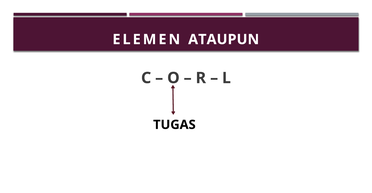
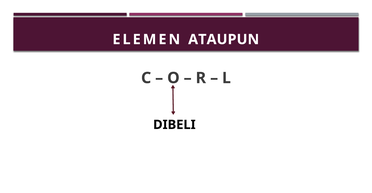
TUGAS: TUGAS -> DIBELI (174, 125)
